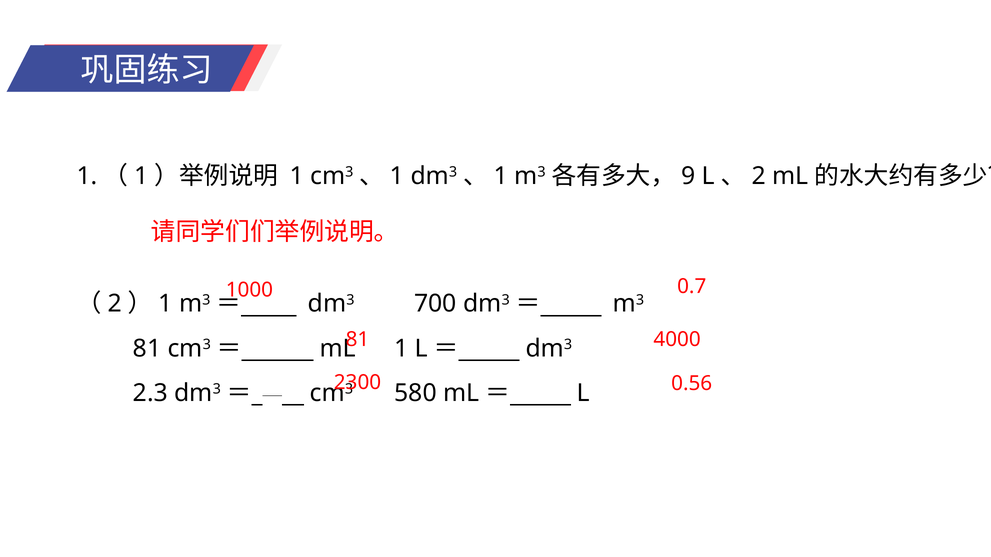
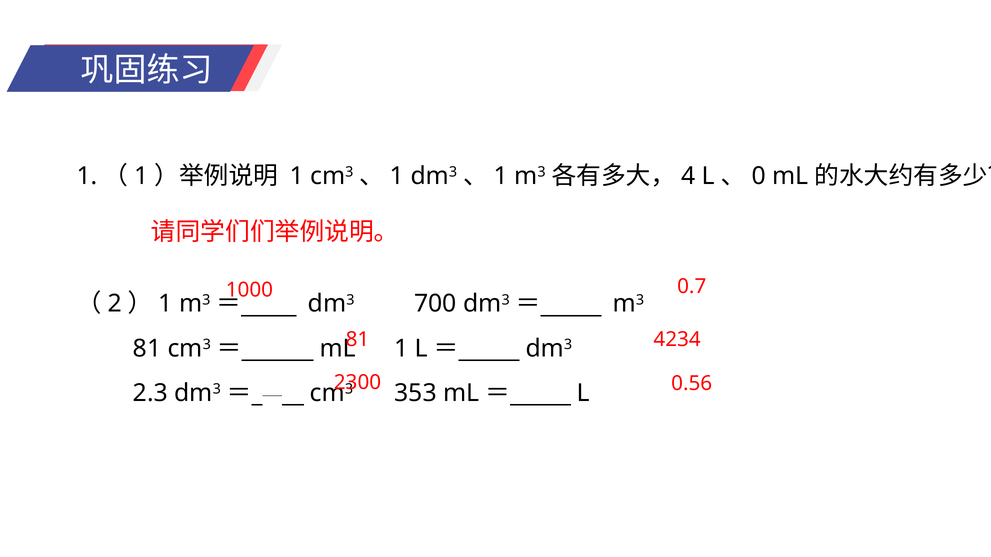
9: 9 -> 4 (689, 176)
2: 2 -> 0 (759, 176)
4000: 4000 -> 4234 (677, 339)
580: 580 -> 353 (415, 393)
